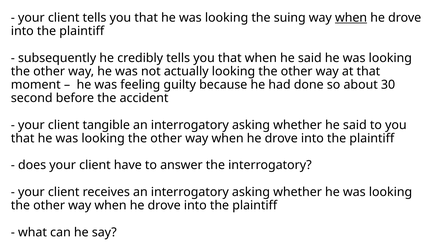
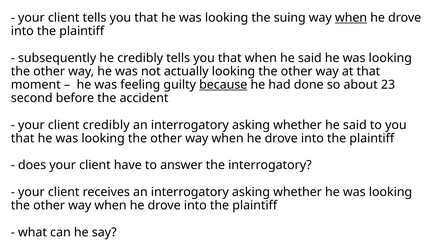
because underline: none -> present (223, 85)
30: 30 -> 23 (388, 85)
client tangible: tangible -> credibly (106, 125)
